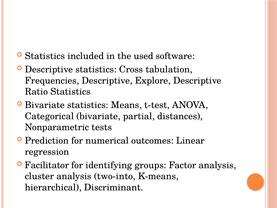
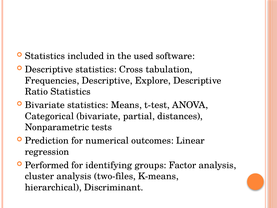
Facilitator: Facilitator -> Performed (47, 165)
two-into: two-into -> two-files (115, 176)
